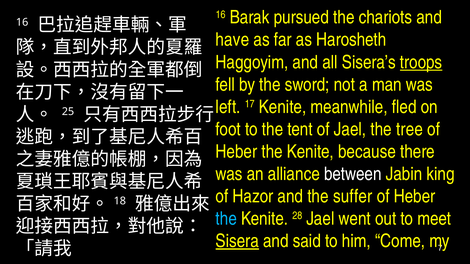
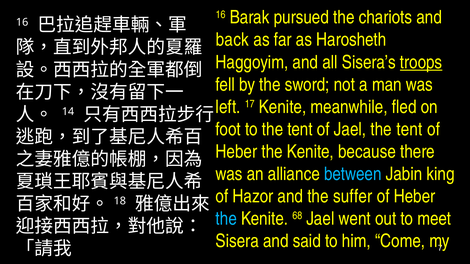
have: have -> back (232, 40)
25: 25 -> 14 (68, 112)
Jael the tree: tree -> tent (409, 129)
between colour: white -> light blue (353, 174)
28: 28 -> 68 (297, 216)
Sisera underline: present -> none (237, 241)
